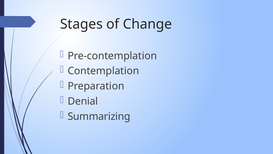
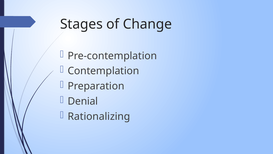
Summarizing: Summarizing -> Rationalizing (99, 116)
